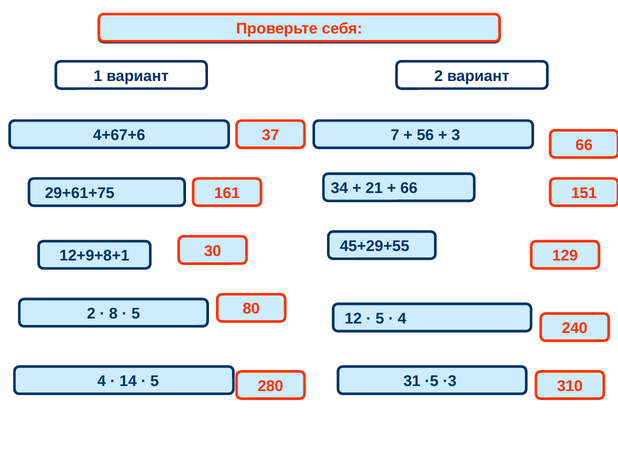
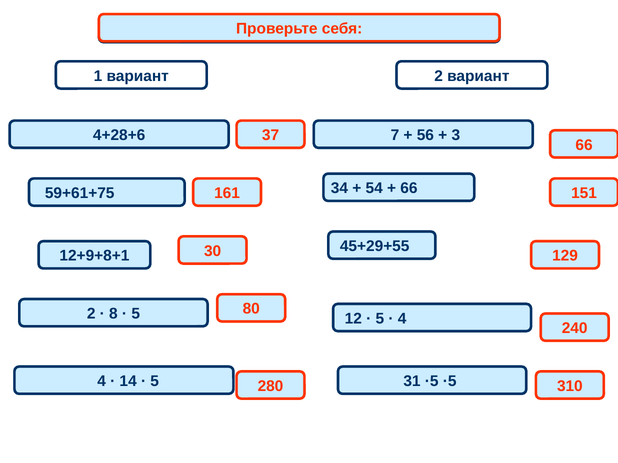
4+67+6: 4+67+6 -> 4+28+6 (119, 135)
29+61+75: 29+61+75 -> 59+61+75 (80, 193)
21: 21 -> 54 (374, 189)
·5 ·3: ·3 -> ·5 (450, 382)
